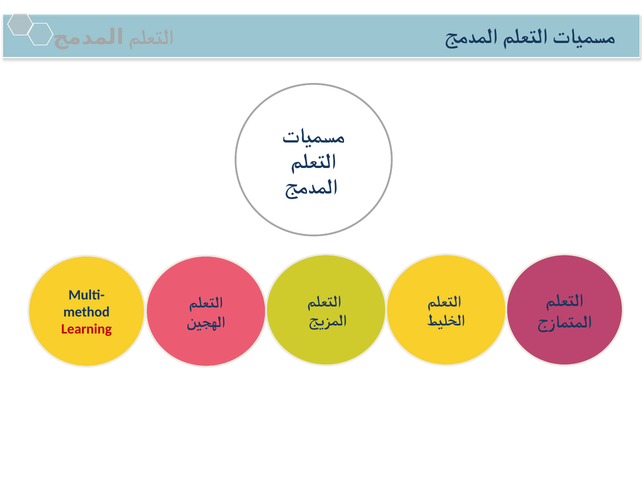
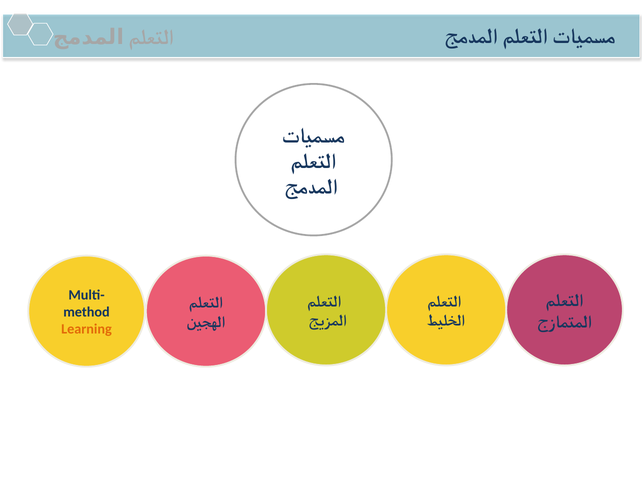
Learning colour: red -> orange (87, 330)
